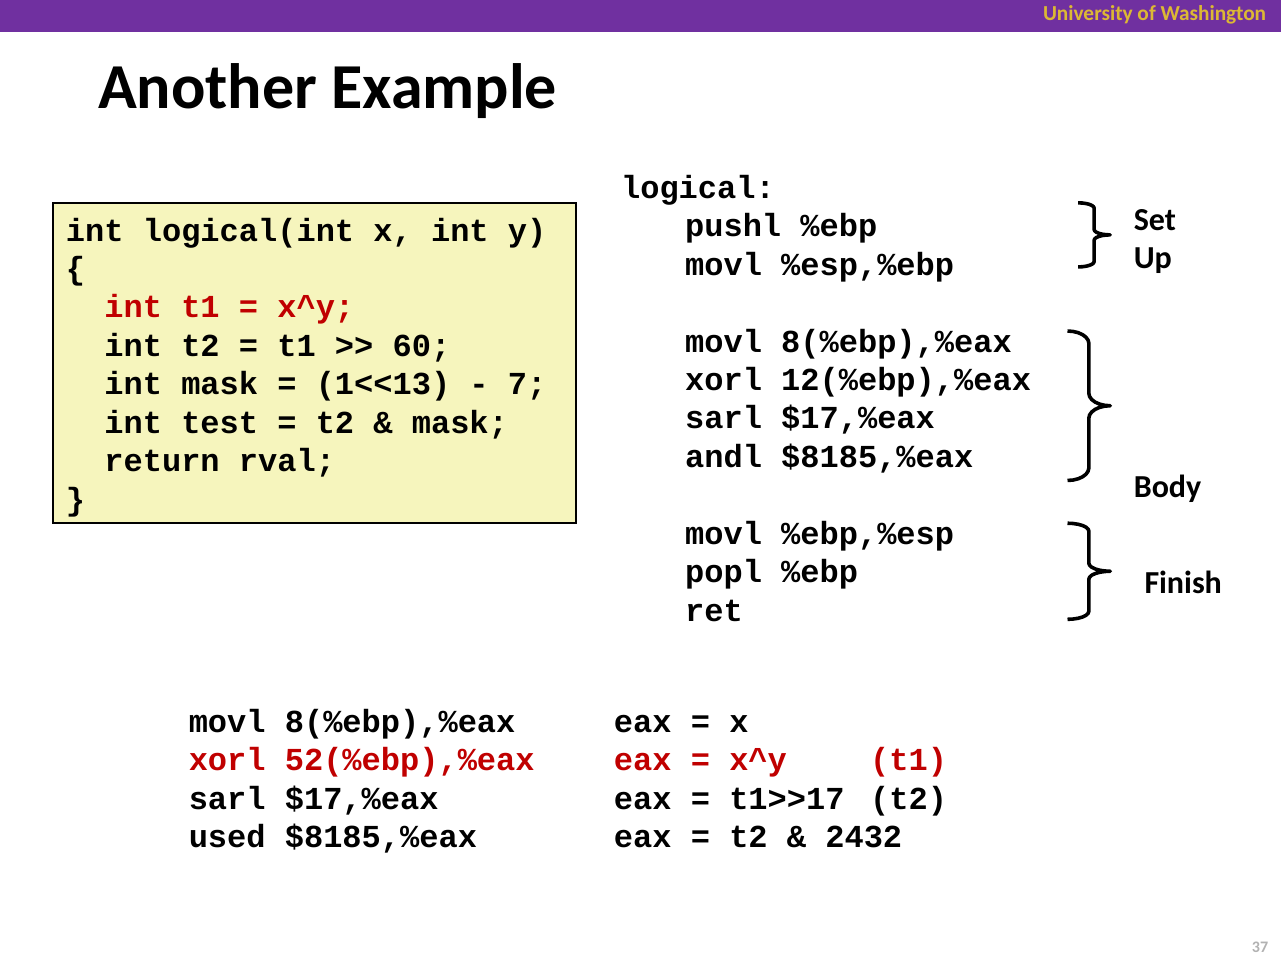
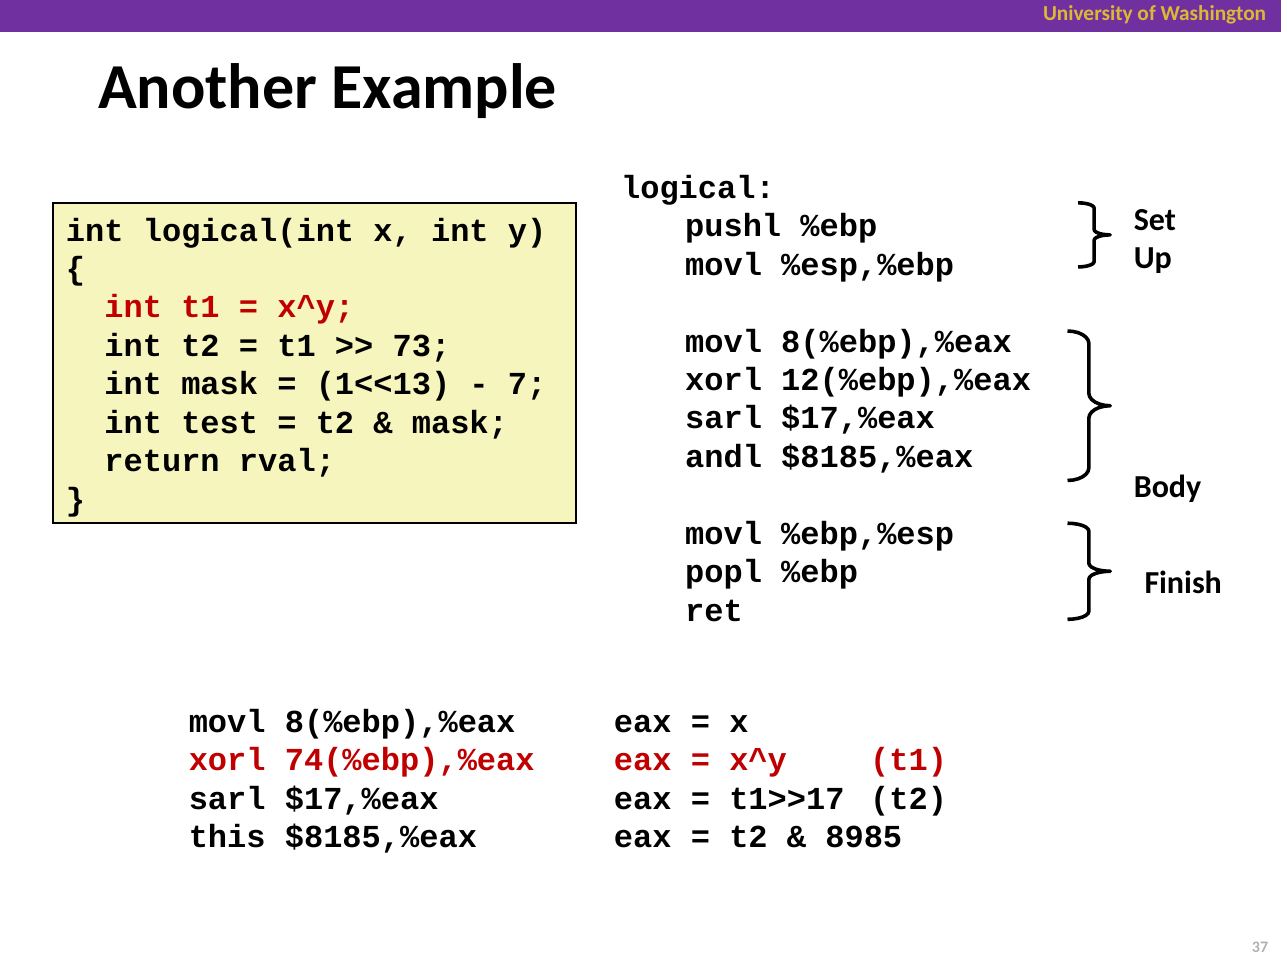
60: 60 -> 73 (421, 346)
52(%ebp),%eax: 52(%ebp),%eax -> 74(%ebp),%eax (410, 760)
used: used -> this (227, 837)
2432: 2432 -> 8985 (864, 837)
